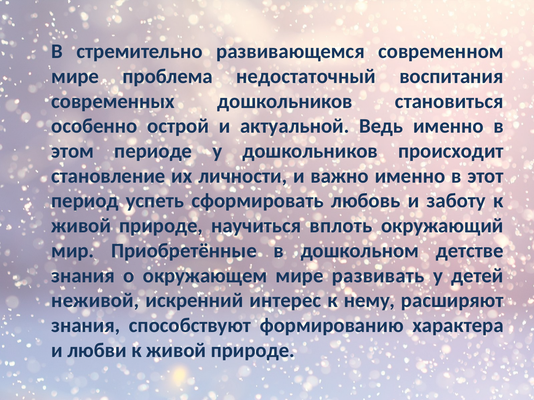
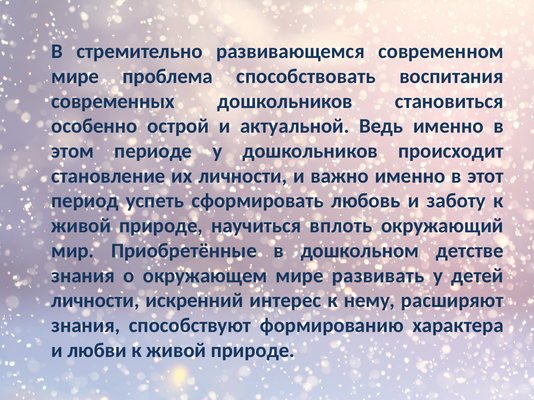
недостаточный: недостаточный -> способствовать (306, 76)
неживой: неживой -> личности (95, 301)
